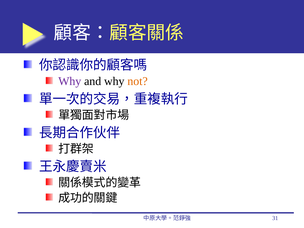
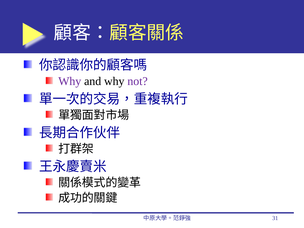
not colour: orange -> purple (138, 81)
